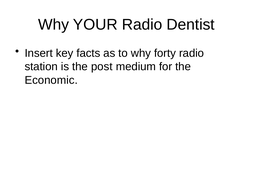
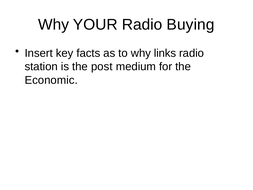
Dentist: Dentist -> Buying (191, 24)
forty: forty -> links (165, 53)
